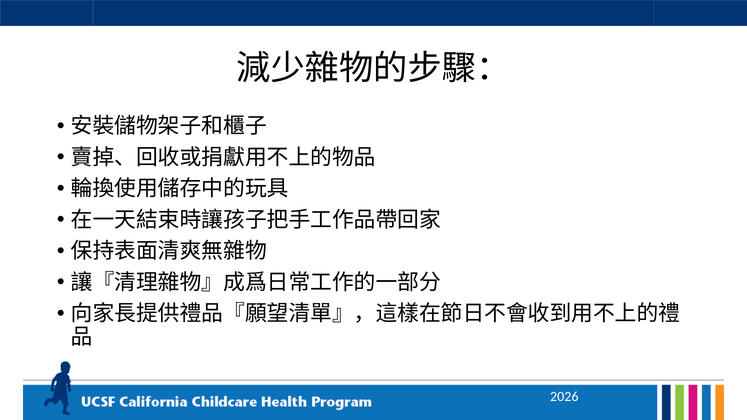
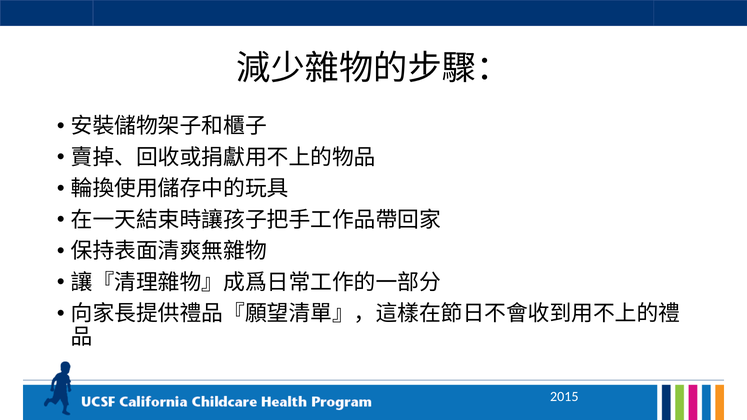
2026: 2026 -> 2015 (564, 397)
